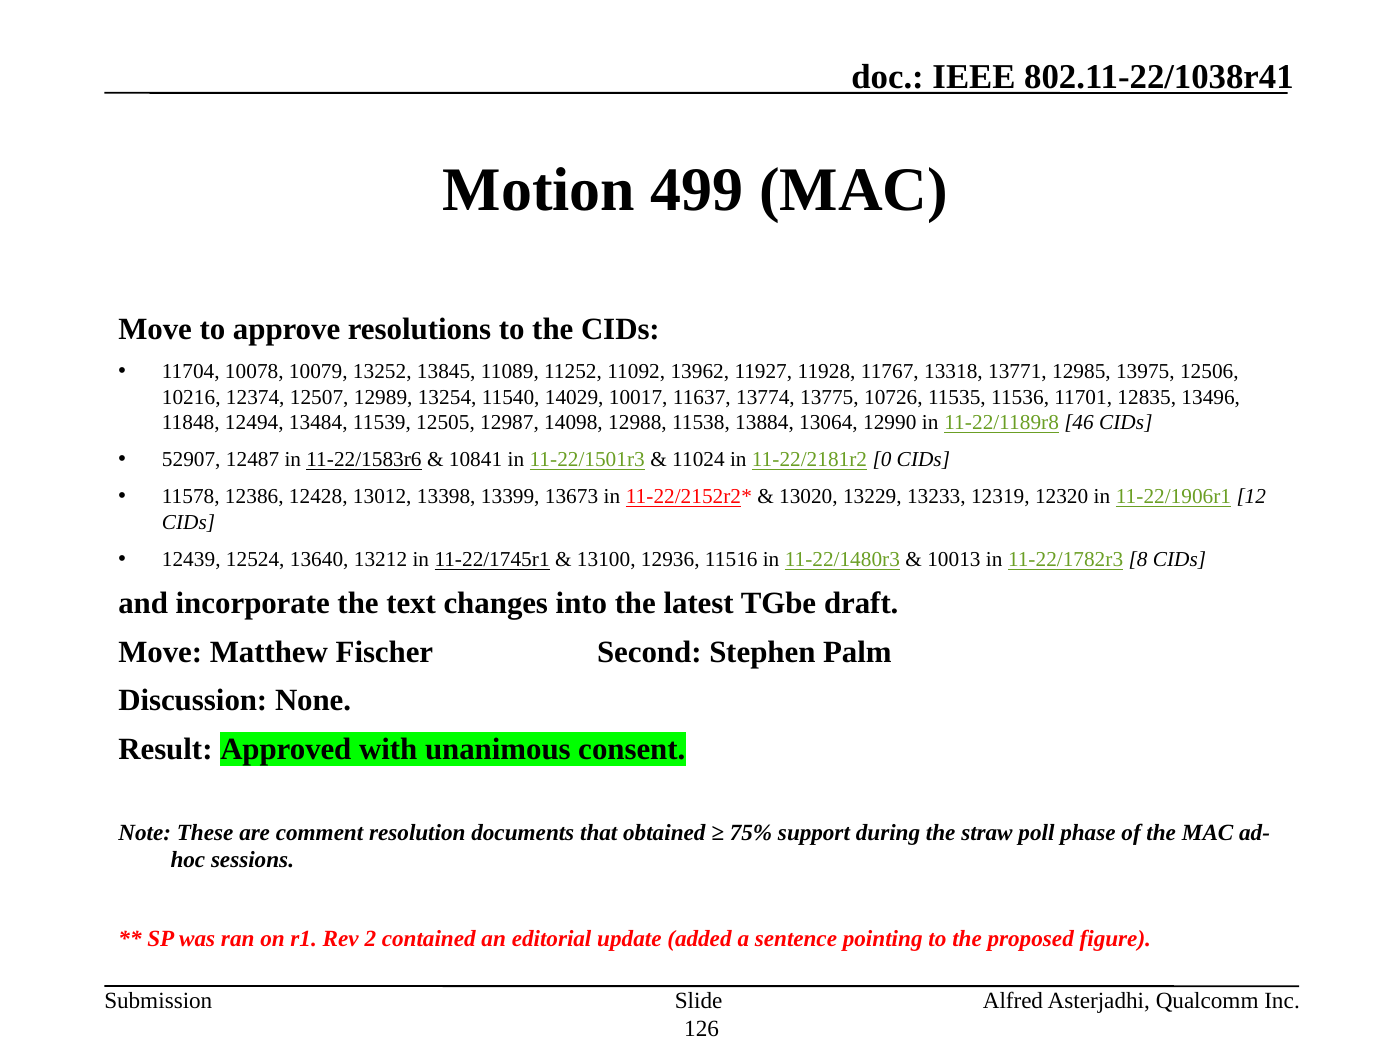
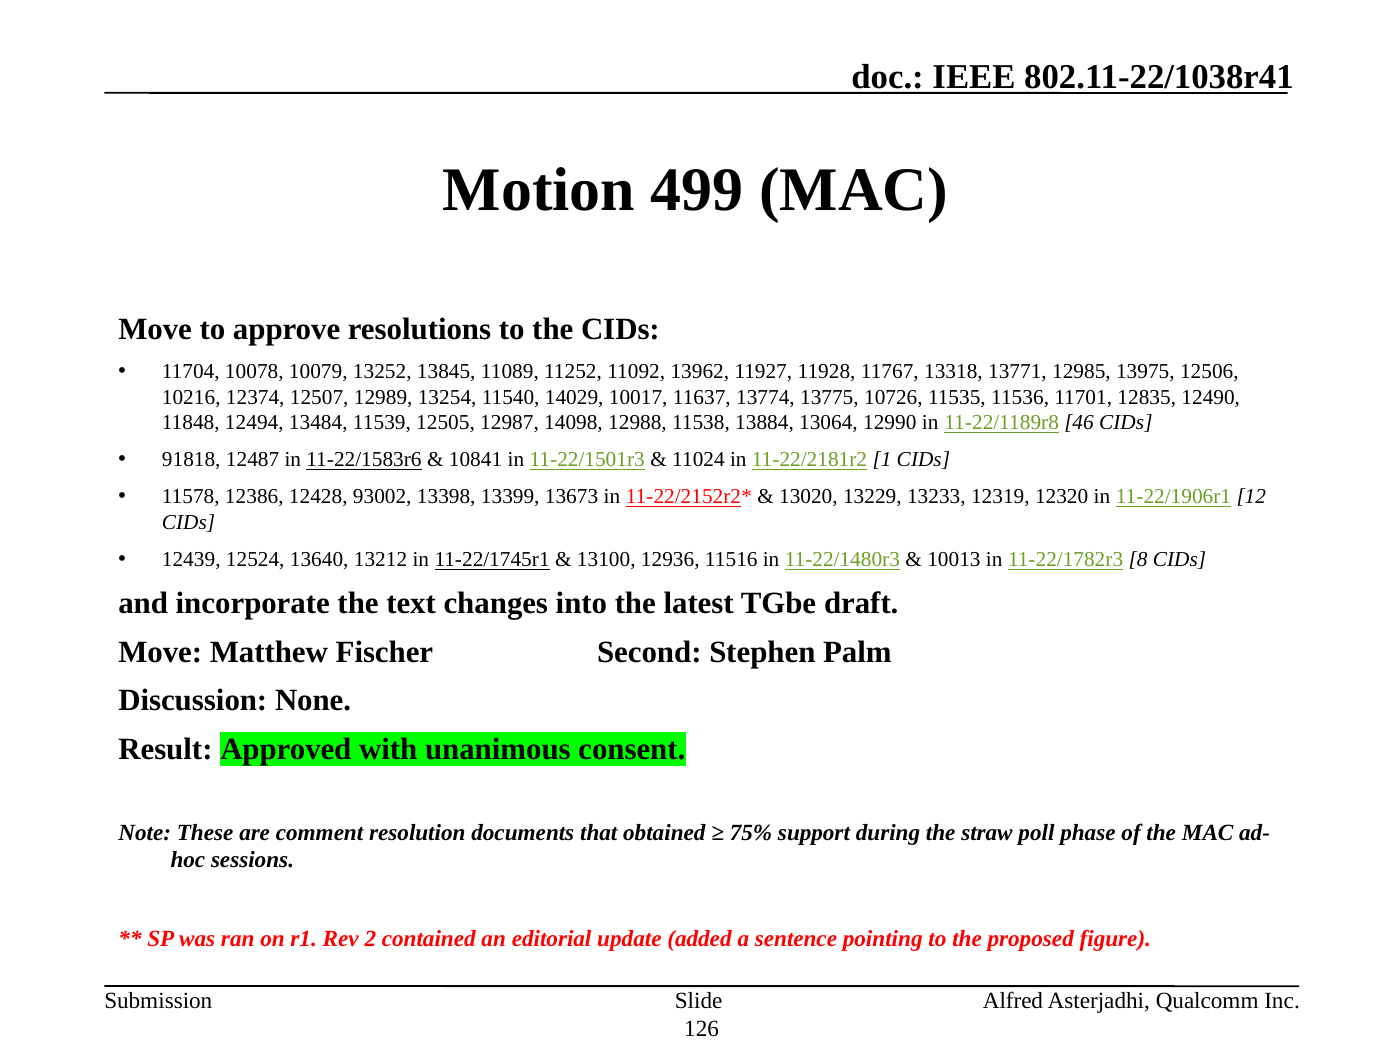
13496: 13496 -> 12490 (1211, 397)
52907: 52907 -> 91818 (191, 460)
0: 0 -> 1 (882, 460)
13012: 13012 -> 93002 (382, 497)
